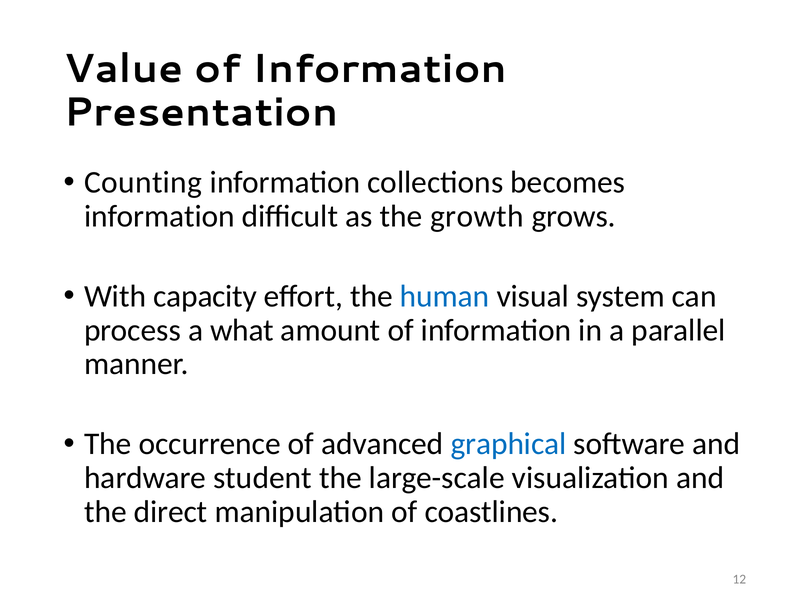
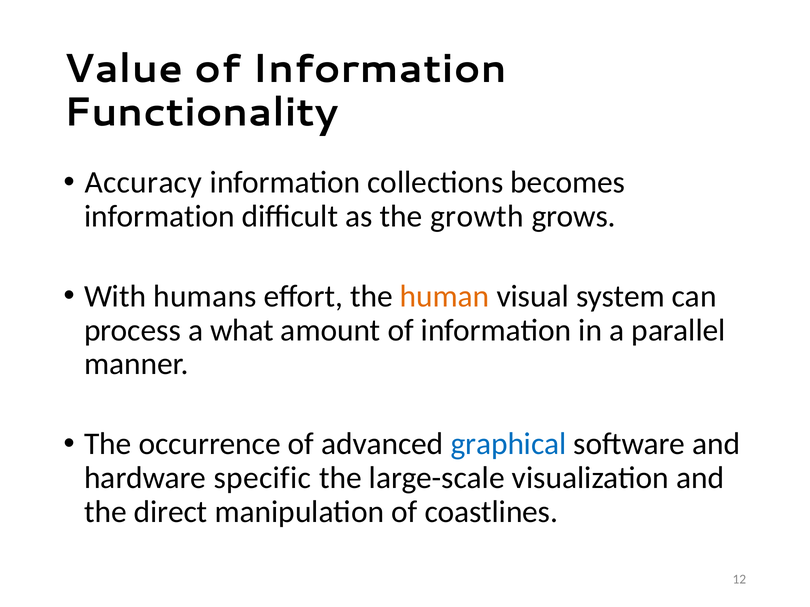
Presentation: Presentation -> Functionality (201, 113)
Counting: Counting -> Accuracy (143, 183)
capacity: capacity -> humans (205, 296)
human colour: blue -> orange (445, 296)
student: student -> specific (262, 478)
